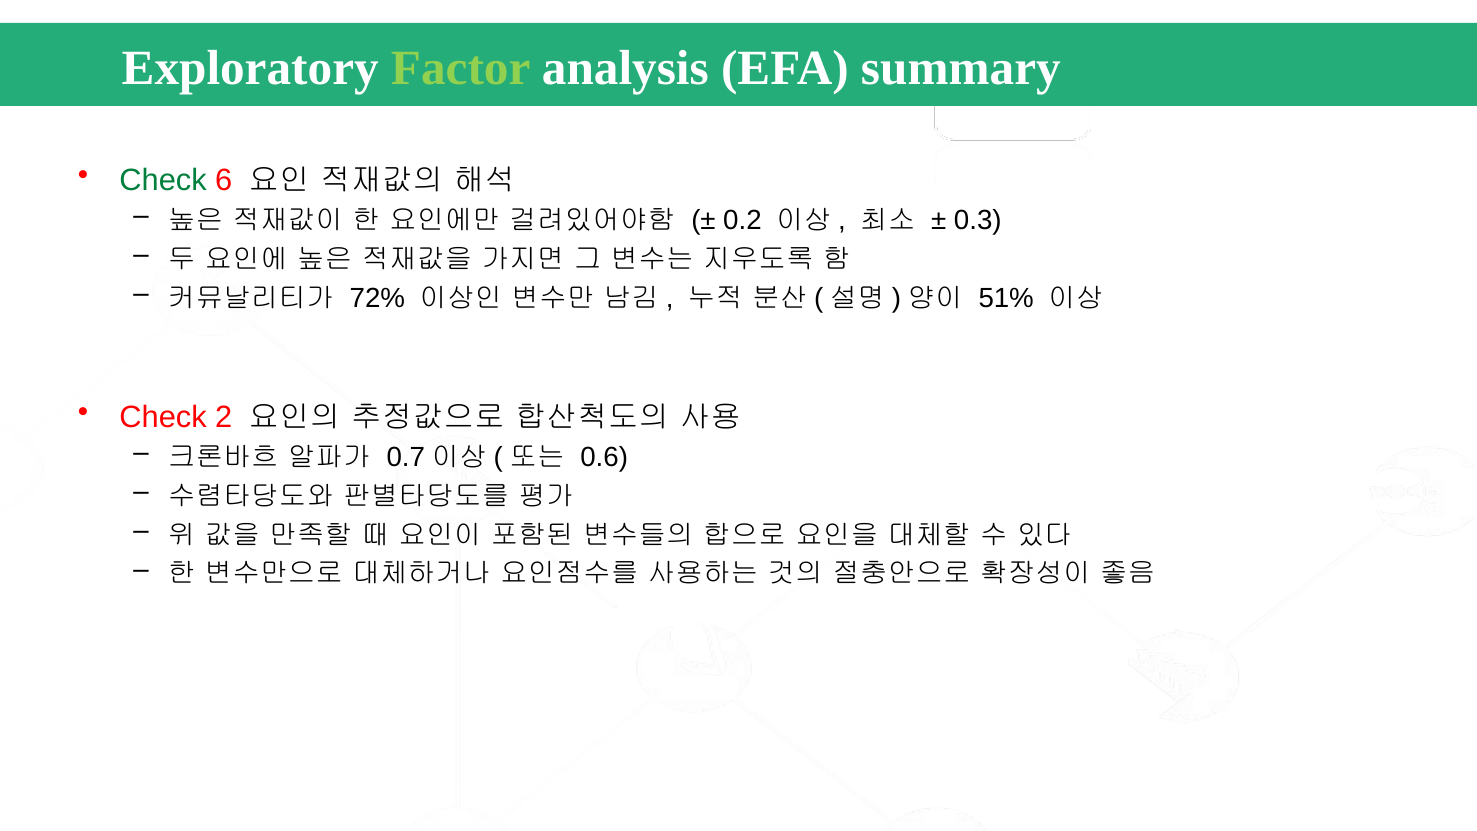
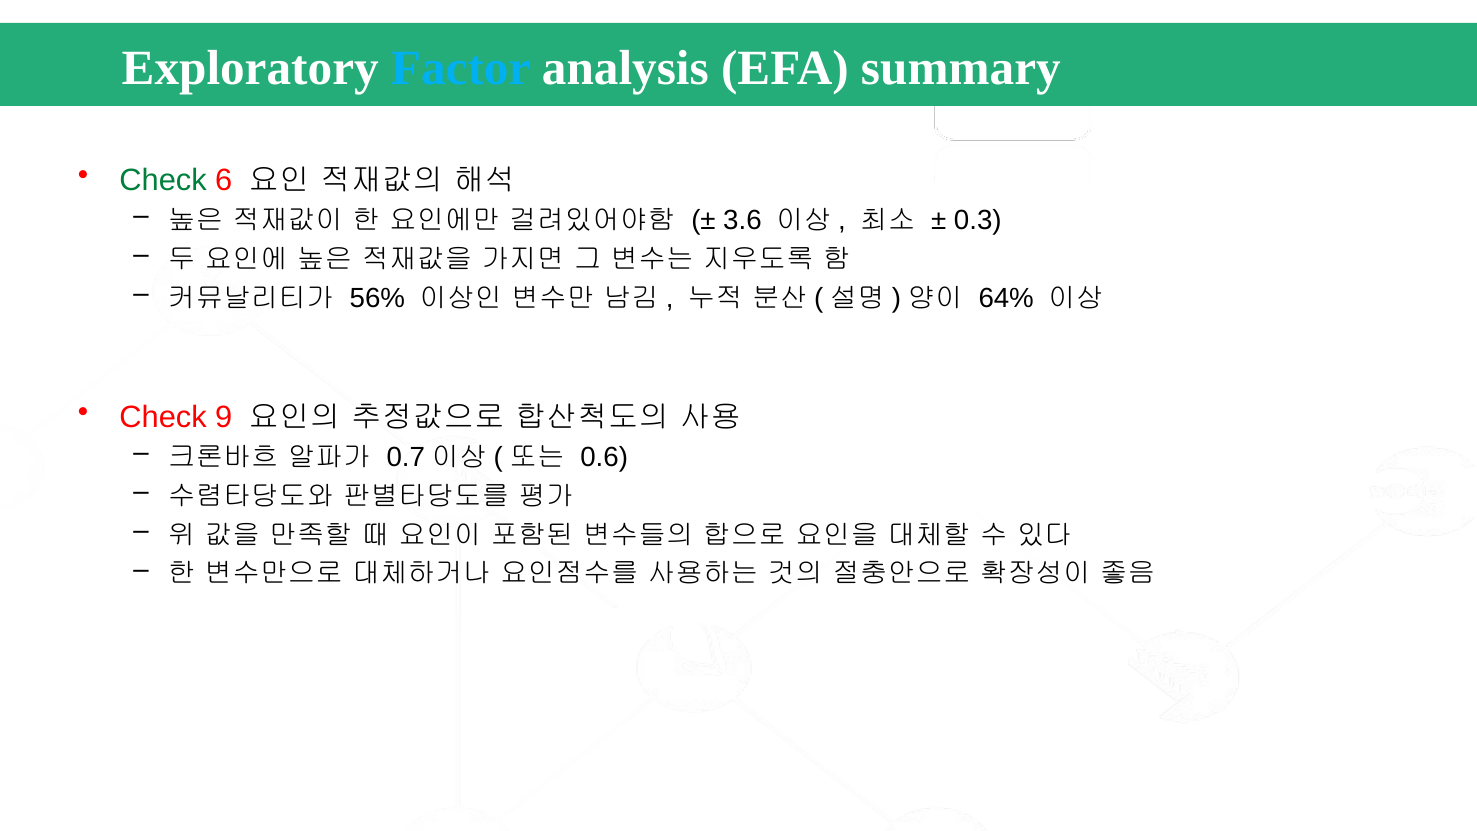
Factor colour: light green -> light blue (461, 68)
0.2: 0.2 -> 3.6 (742, 220)
72%: 72% -> 56% (377, 298)
51%: 51% -> 64% (1006, 298)
2: 2 -> 9 (224, 417)
